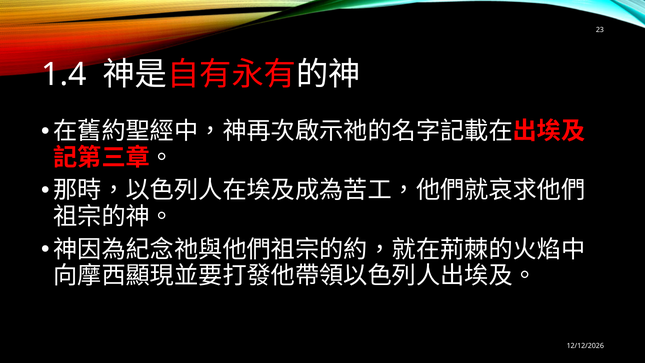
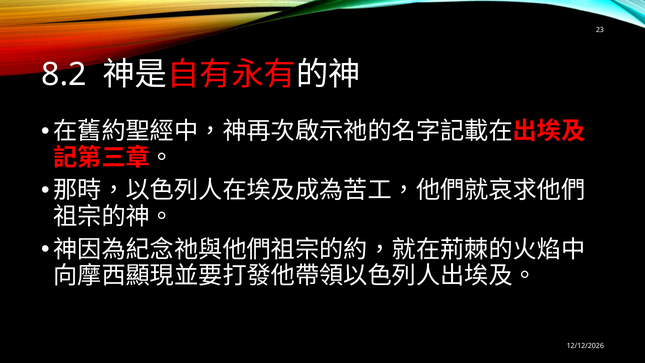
1.4: 1.4 -> 8.2 (64, 74)
